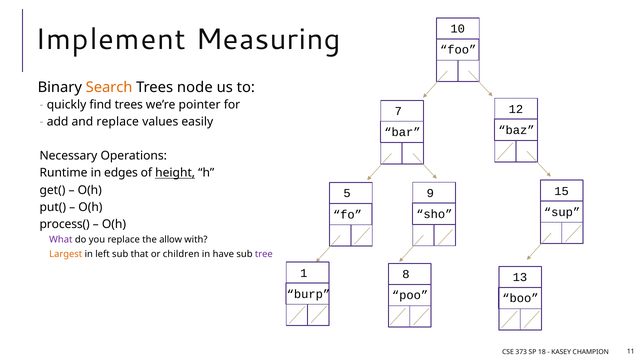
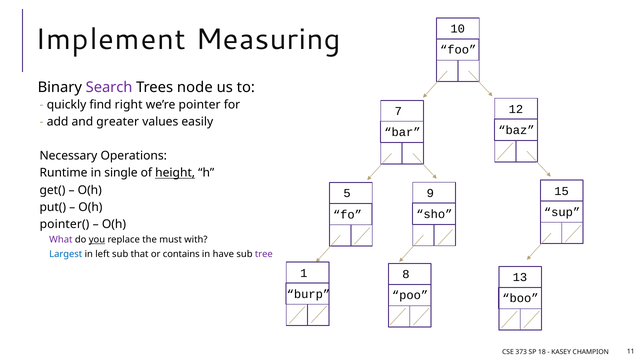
Search colour: orange -> purple (109, 88)
find trees: trees -> right (129, 105)
and replace: replace -> greater (118, 122)
edges: edges -> single (121, 173)
process(: process( -> pointer( (65, 224)
you underline: none -> present (97, 240)
allow: allow -> must (171, 240)
Largest colour: orange -> blue (66, 254)
children: children -> contains (181, 254)
